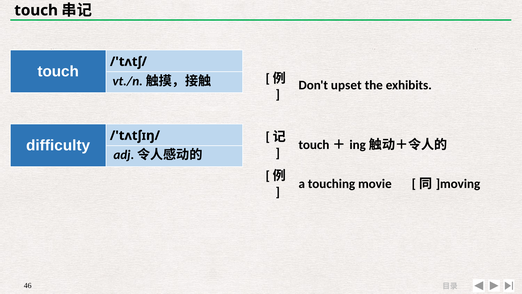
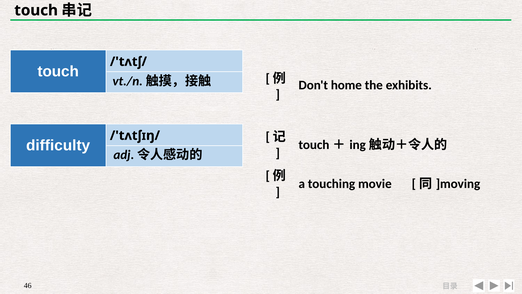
upset: upset -> home (346, 85)
